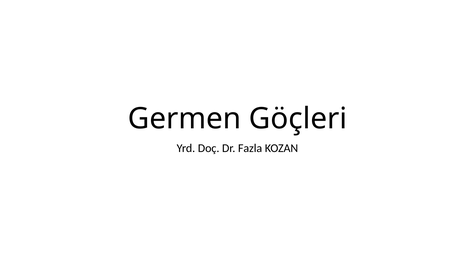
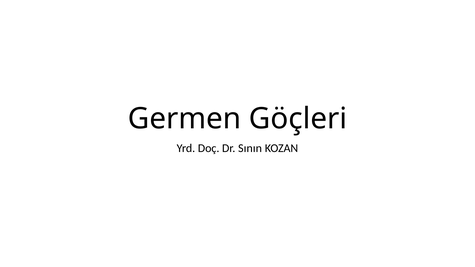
Fazla: Fazla -> Sının (250, 148)
